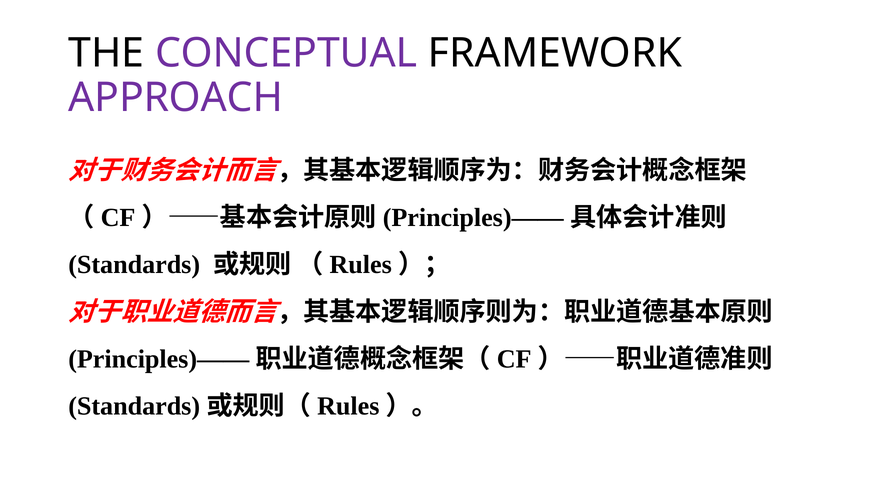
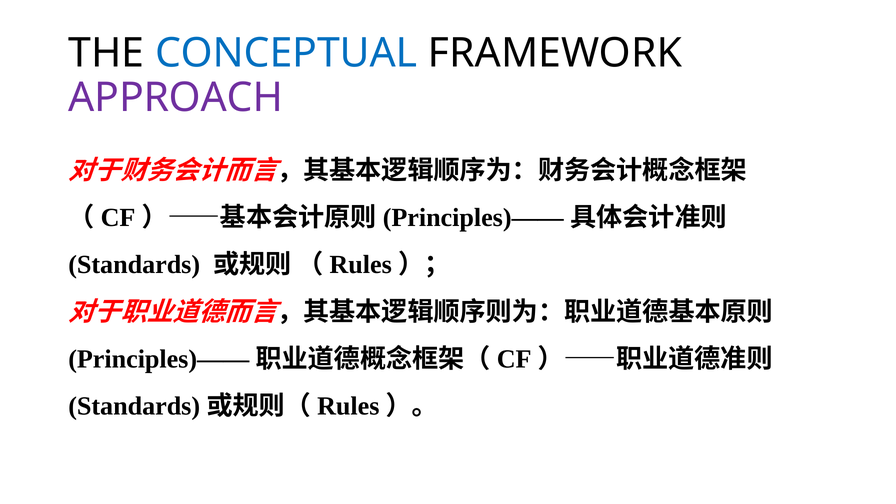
CONCEPTUAL colour: purple -> blue (286, 53)
